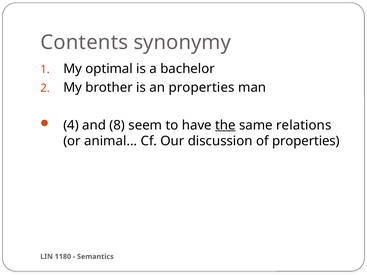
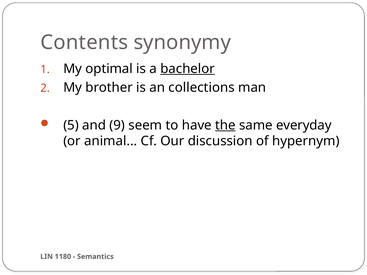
bachelor underline: none -> present (188, 69)
an properties: properties -> collections (202, 88)
4: 4 -> 5 (71, 125)
8: 8 -> 9 (117, 125)
relations: relations -> everyday (304, 125)
of properties: properties -> hypernym (306, 141)
